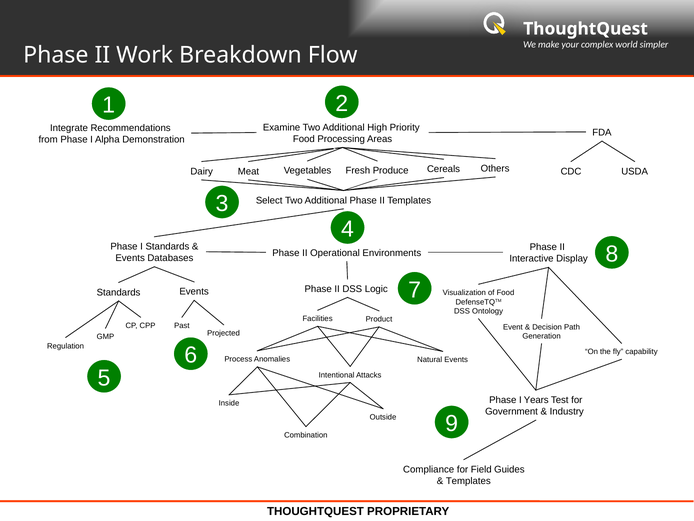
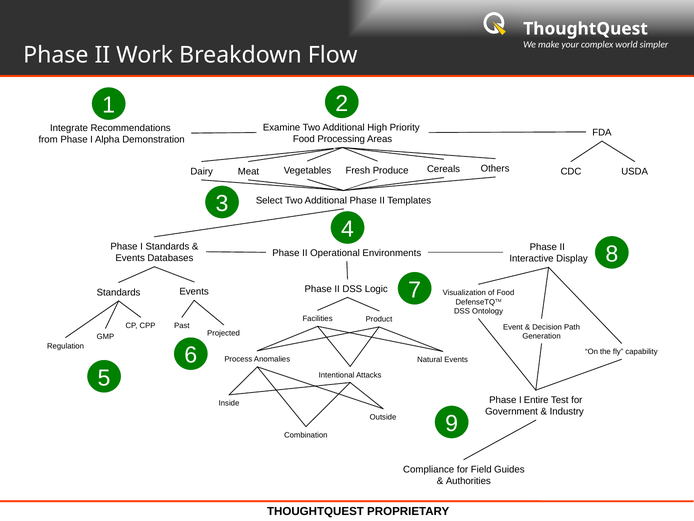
Years: Years -> Entire (536, 400)
Templates: Templates -> Authorities (468, 481)
